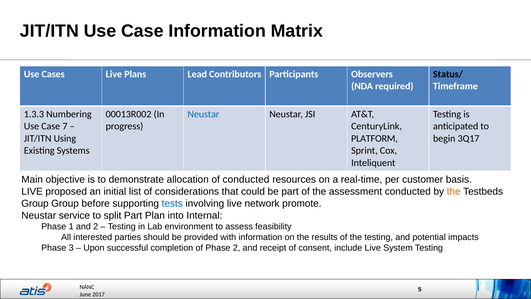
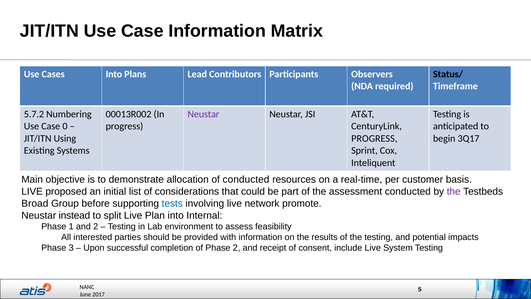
Cases Live: Live -> Into (114, 74)
1.3.3: 1.3.3 -> 5.7.2 (34, 114)
Neustar colour: blue -> purple (203, 114)
7: 7 -> 0 (65, 126)
PLATFORM: PLATFORM -> PROGRESS (374, 138)
the colour: orange -> purple (454, 191)
Group: Group -> Broad (35, 203)
service: service -> instead (74, 215)
split Part: Part -> Live (133, 215)
